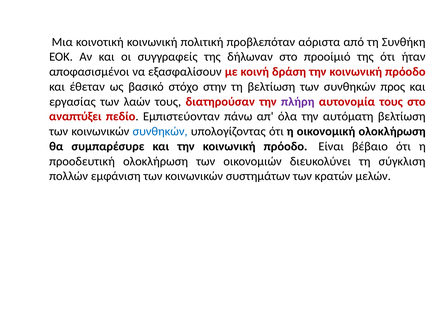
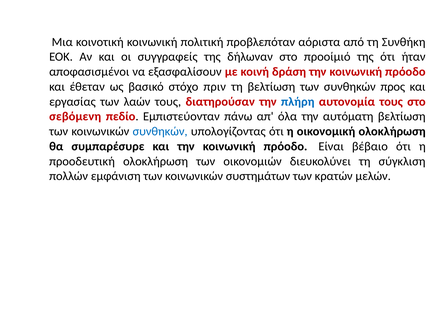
στην: στην -> πριν (215, 87)
πλήρη colour: purple -> blue (298, 102)
αναπτύξει: αναπτύξει -> σεβόμενη (75, 117)
